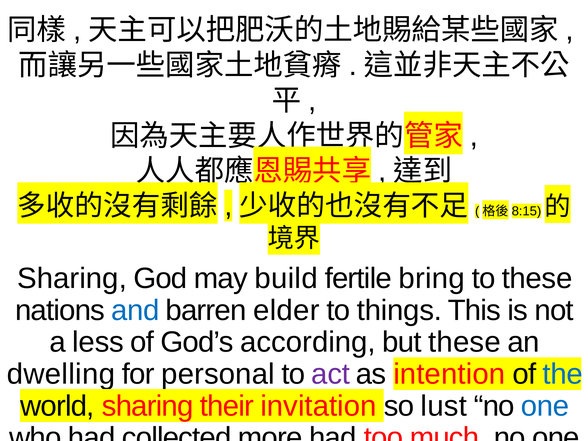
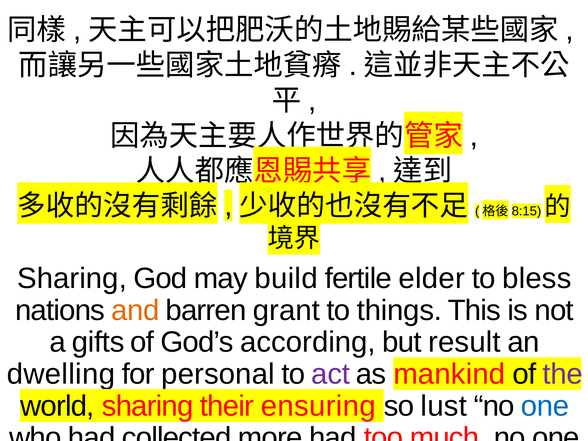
bring: bring -> elder (432, 279)
to these: these -> bless (537, 279)
and colour: blue -> orange (135, 310)
elder: elder -> grant (286, 310)
a less: less -> gifts (98, 342)
but these: these -> result (464, 342)
intention: intention -> mankind (449, 374)
the colour: blue -> purple (563, 374)
invitation: invitation -> ensuring (318, 406)
